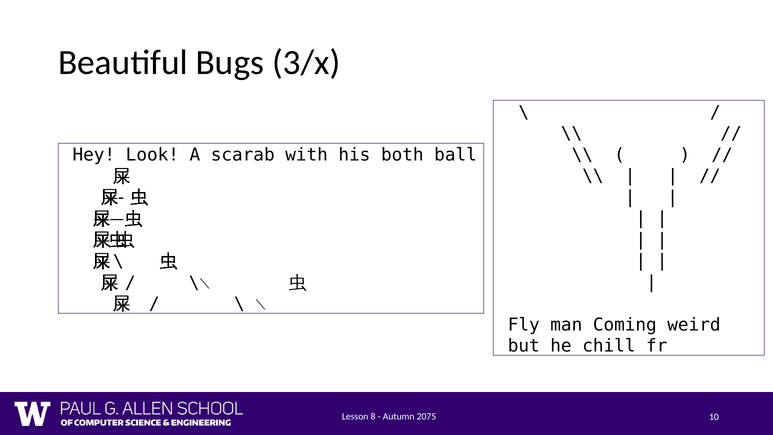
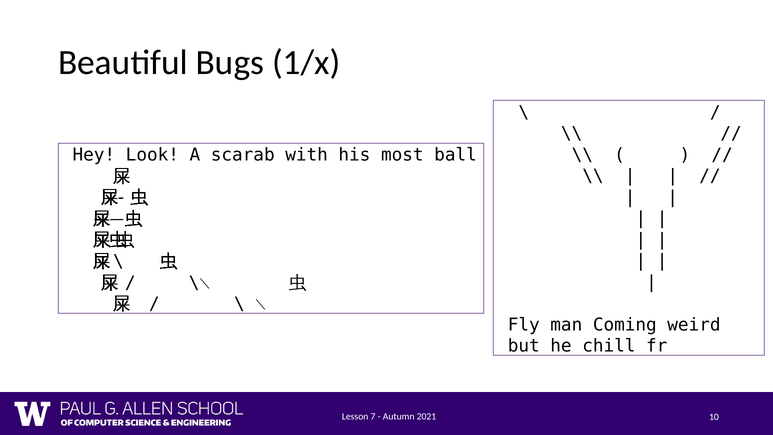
3/x: 3/x -> 1/x (306, 62)
both: both -> most (402, 155)
8: 8 -> 7 (373, 416)
2075: 2075 -> 2021 (426, 416)
